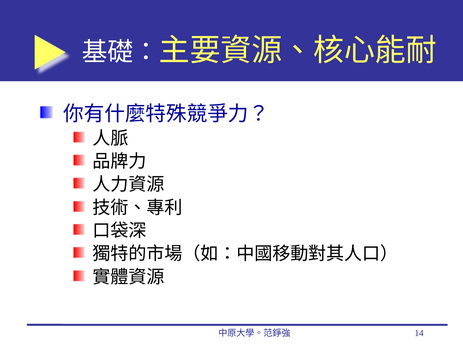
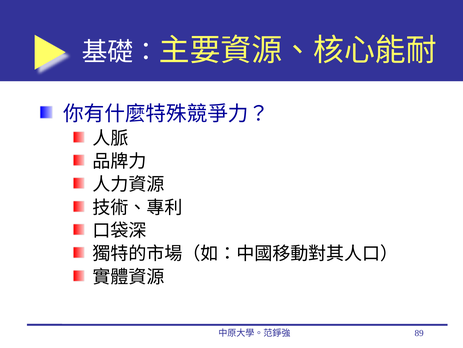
14: 14 -> 89 (419, 332)
